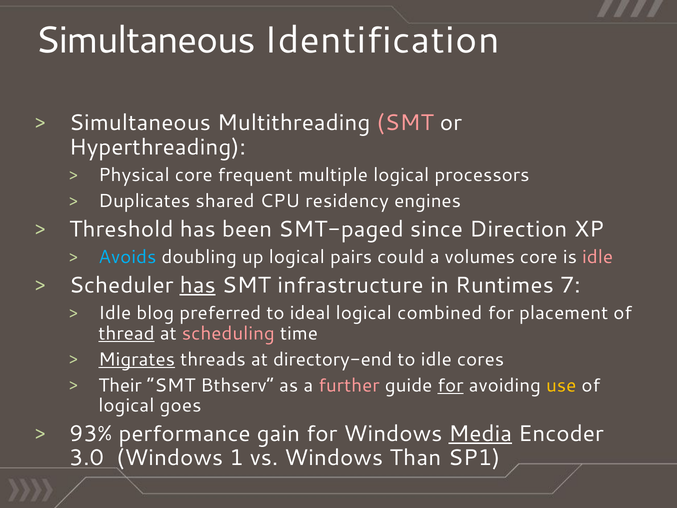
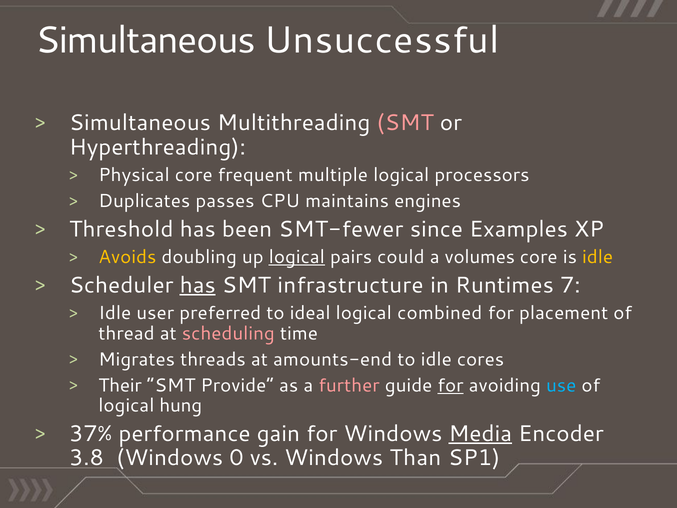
Identification: Identification -> Unsuccessful (382, 41)
shared: shared -> passes (225, 201)
residency: residency -> maintains (347, 201)
SMT-paged: SMT-paged -> SMT-fewer (341, 229)
Direction: Direction -> Examples (519, 229)
Avoids colour: light blue -> yellow (127, 257)
logical underline: none -> present (297, 257)
idle colour: pink -> yellow (598, 257)
blog: blog -> user (155, 313)
thread underline: present -> none (126, 333)
Migrates underline: present -> none (137, 359)
directory-end: directory-end -> amounts-end (333, 359)
Bthserv: Bthserv -> Provide (237, 385)
use colour: yellow -> light blue (561, 385)
goes: goes -> hung (181, 405)
93%: 93% -> 37% (91, 433)
3.0: 3.0 -> 3.8 (86, 458)
1: 1 -> 0 (236, 458)
